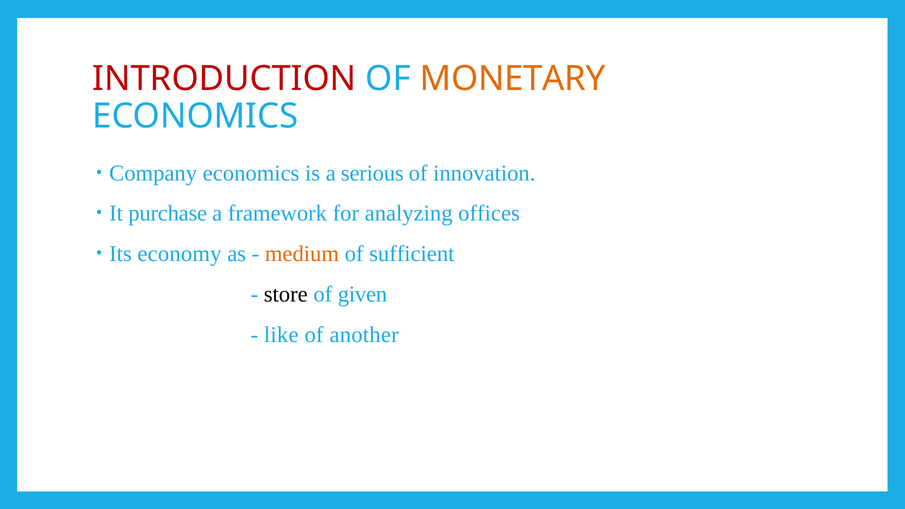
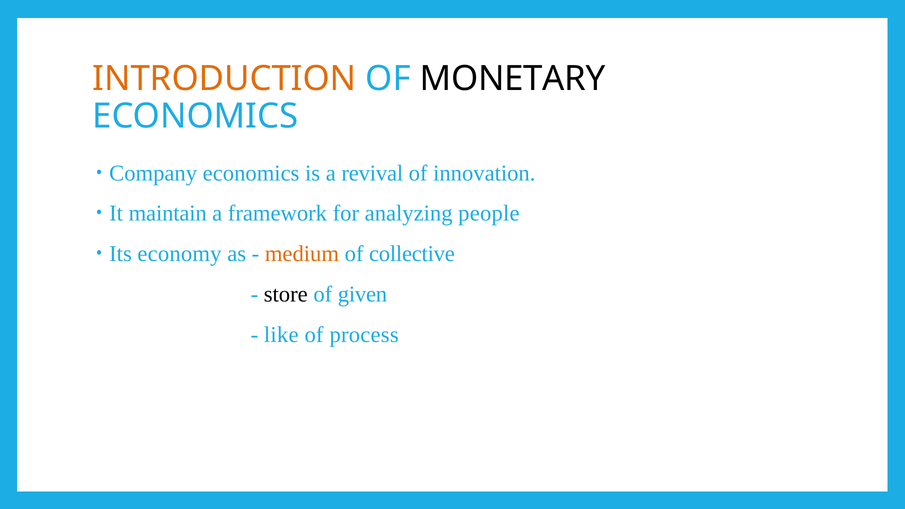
INTRODUCTION colour: red -> orange (224, 79)
MONETARY colour: orange -> black (513, 79)
serious: serious -> revival (372, 173)
purchase: purchase -> maintain (168, 214)
offices: offices -> people (489, 214)
sufficient: sufficient -> collective (412, 254)
another: another -> process (364, 335)
